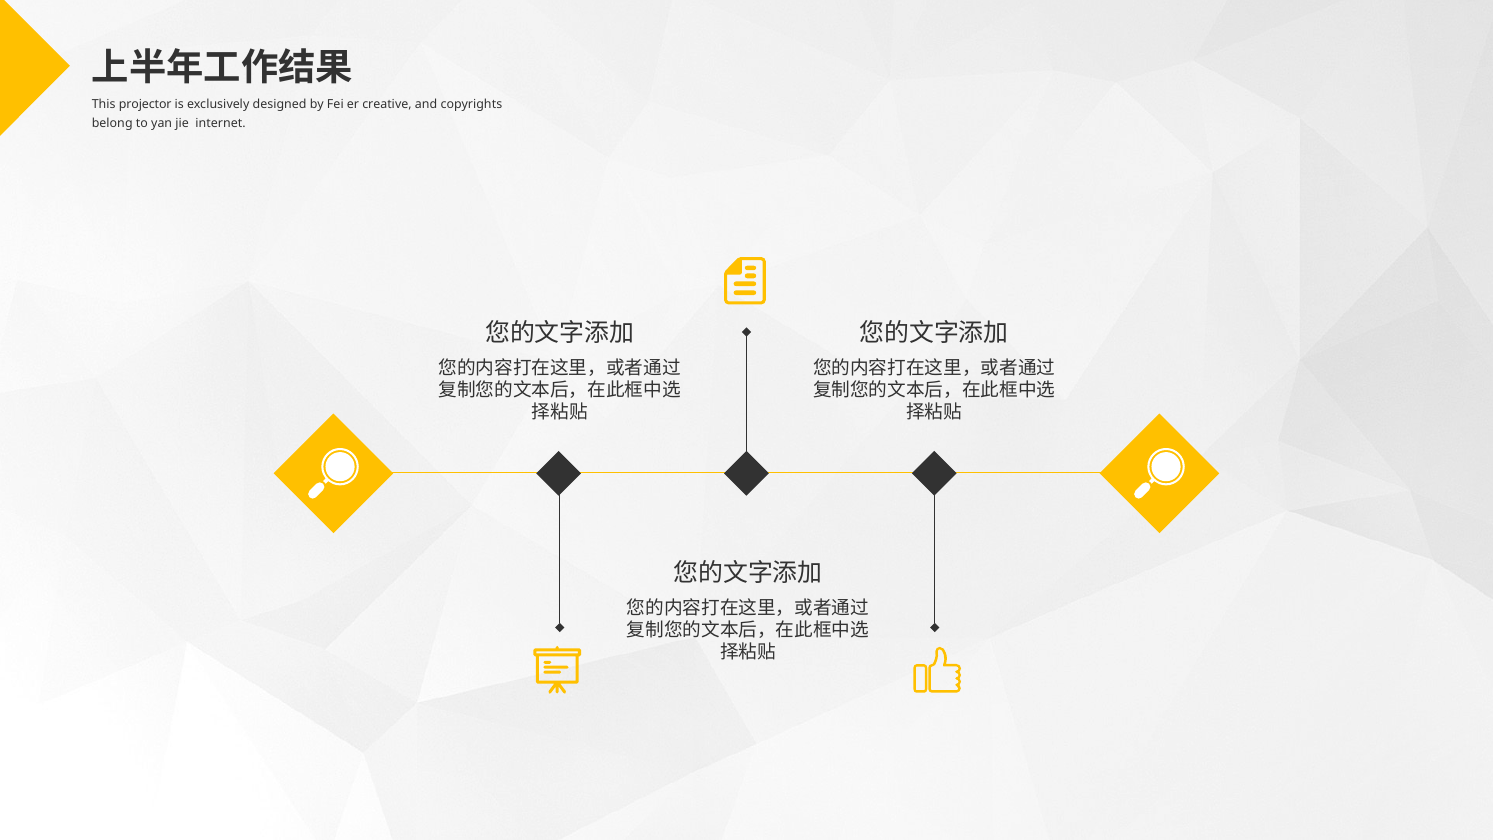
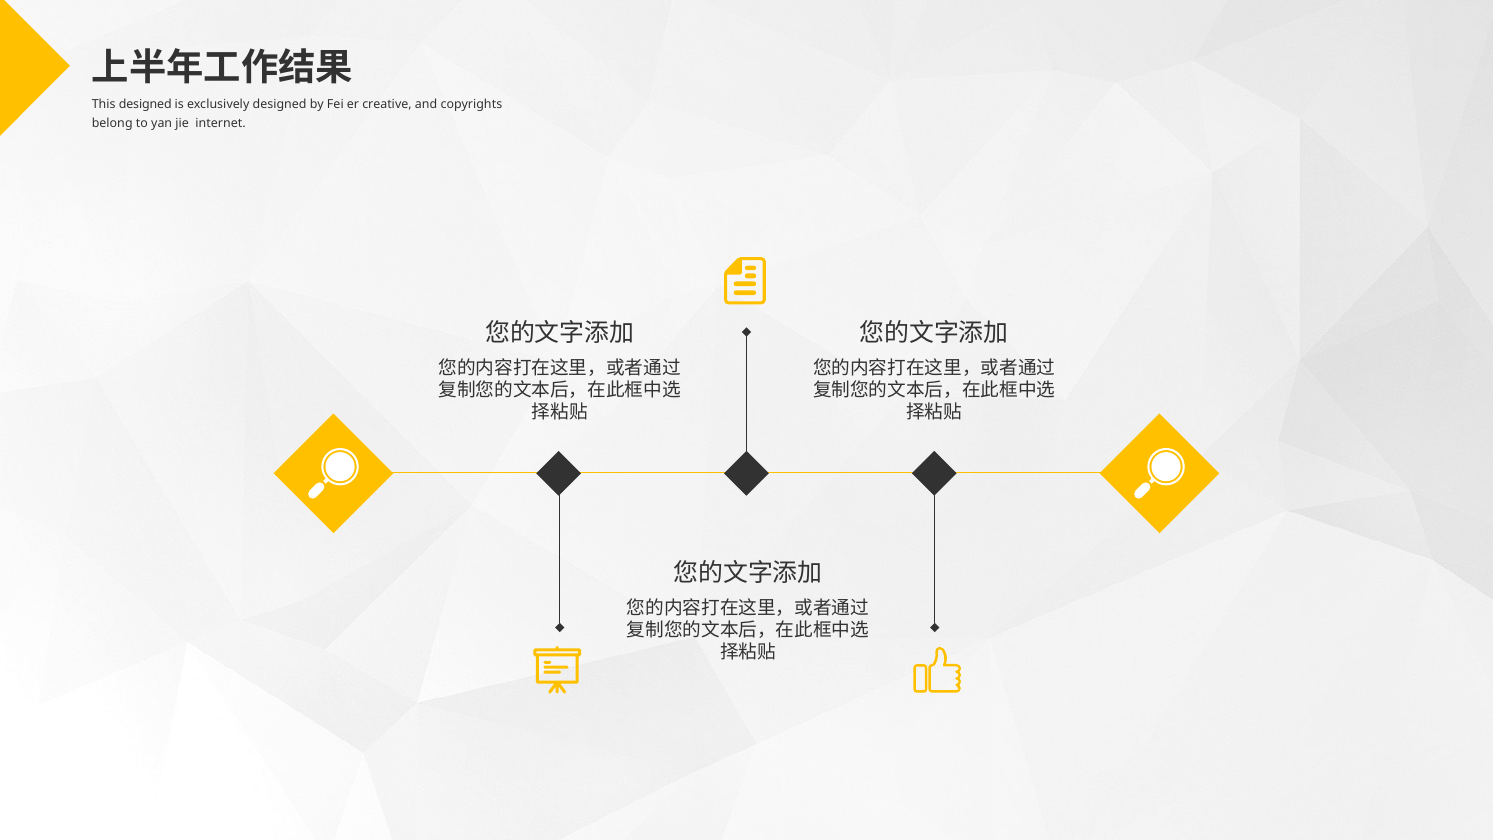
This projector: projector -> designed (145, 105)
